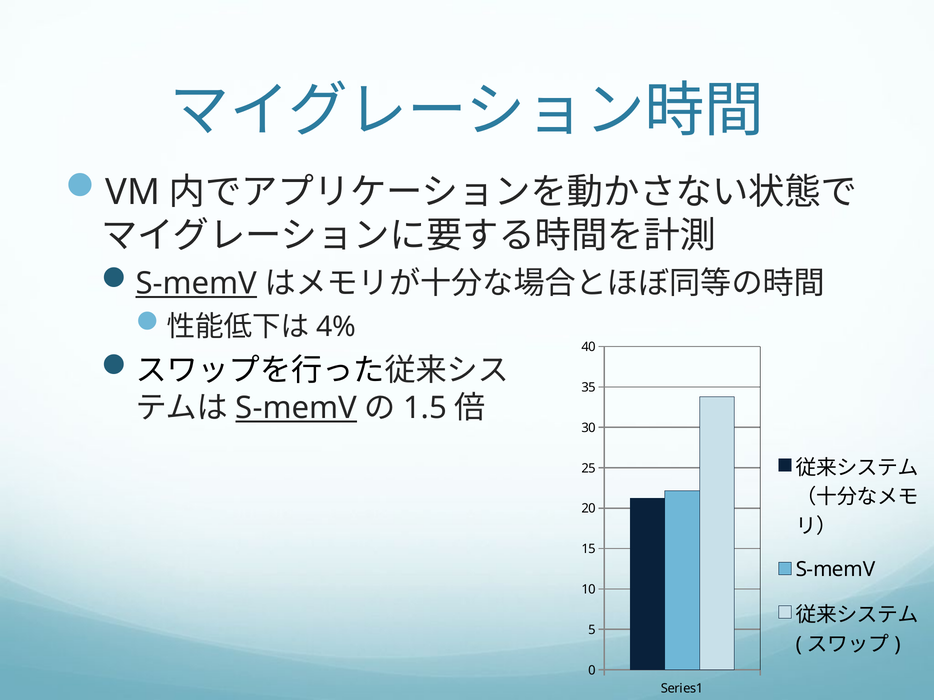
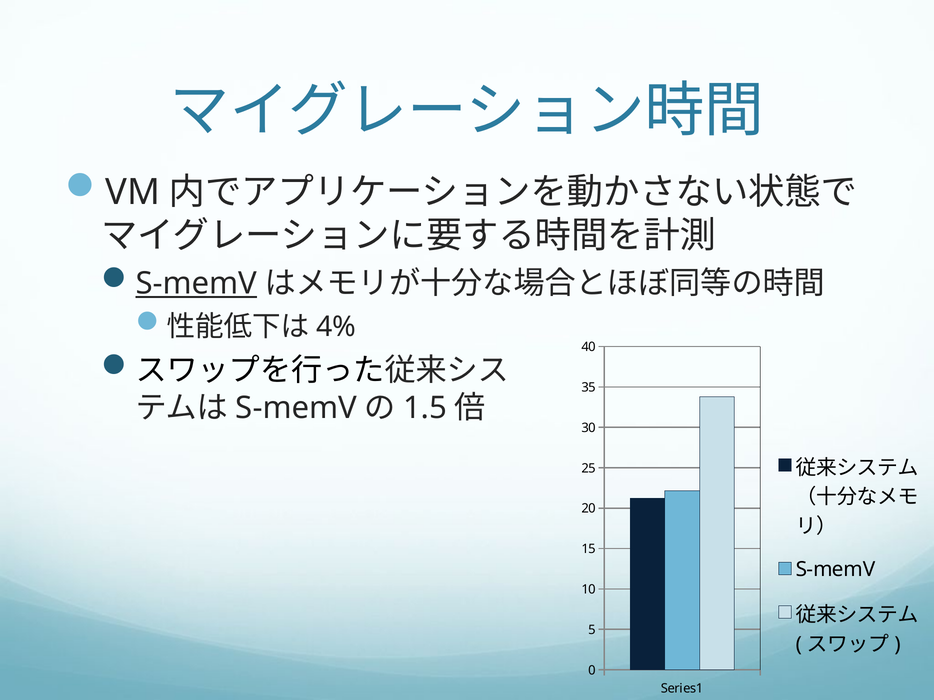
S-memV underline: present -> none (296, 408)
